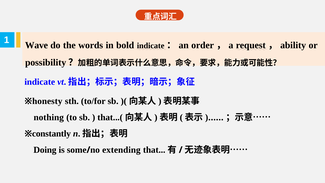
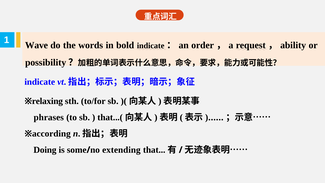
honesty: honesty -> relaxing (47, 101)
nothing: nothing -> phrases (49, 117)
constantly: constantly -> according (51, 133)
